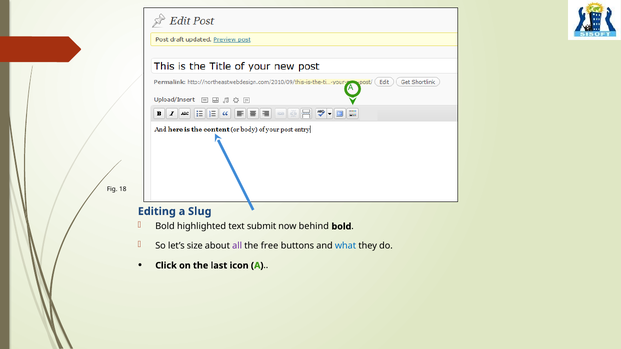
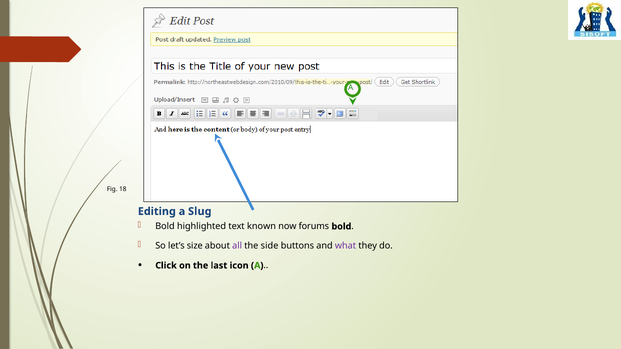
submit: submit -> known (262, 227)
behind: behind -> forums (314, 227)
free: free -> side (270, 246)
what colour: blue -> purple (346, 246)
